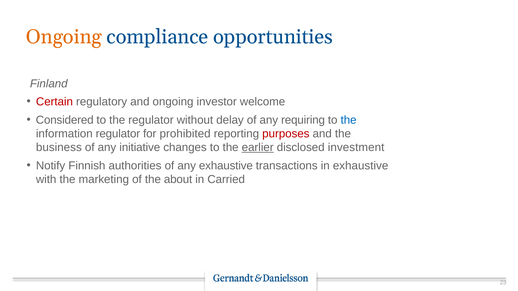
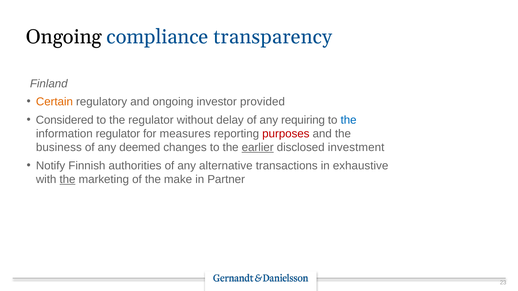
Ongoing colour: orange -> black (64, 37)
opportunities: opportunities -> transparency (273, 37)
Certain colour: red -> orange (54, 102)
welcome: welcome -> provided (262, 102)
prohibited: prohibited -> measures (185, 134)
initiative: initiative -> deemed (140, 148)
any exhaustive: exhaustive -> alternative (226, 166)
the underline: none -> present (67, 180)
about: about -> make (178, 180)
Carried: Carried -> Partner (226, 180)
